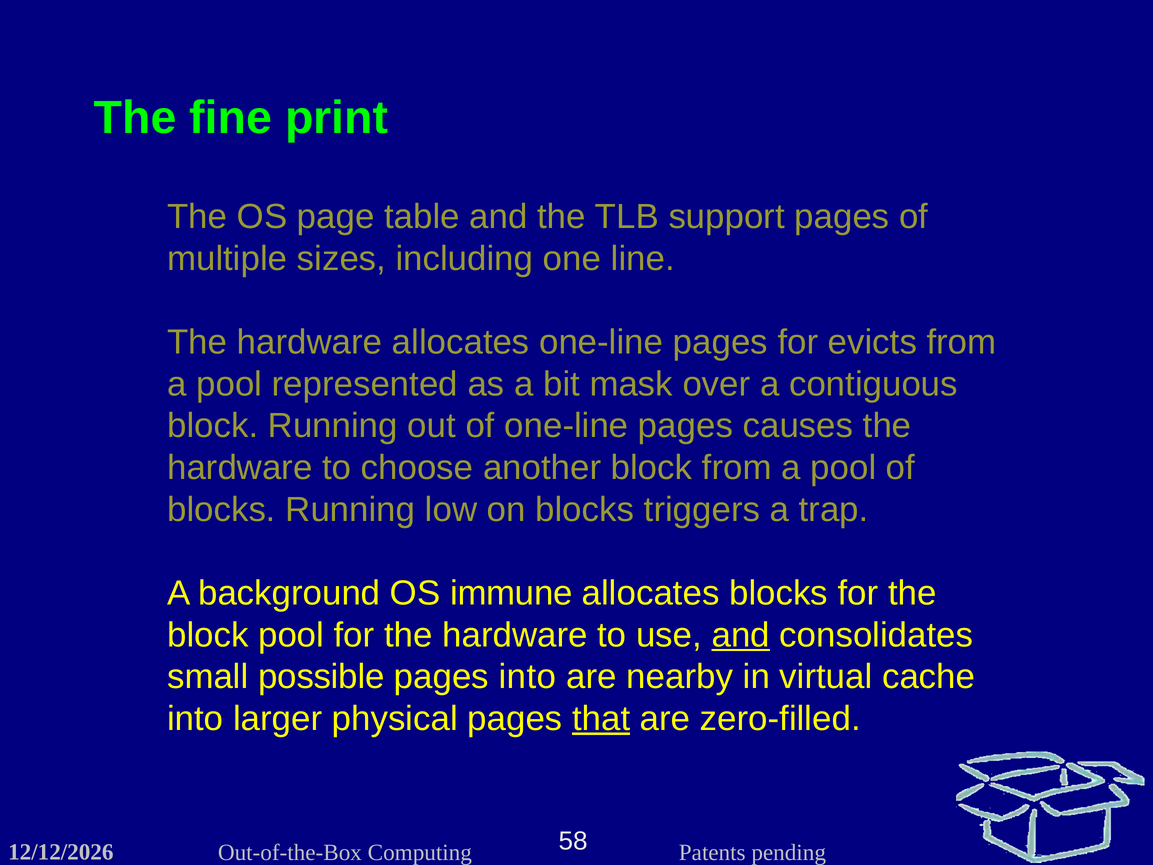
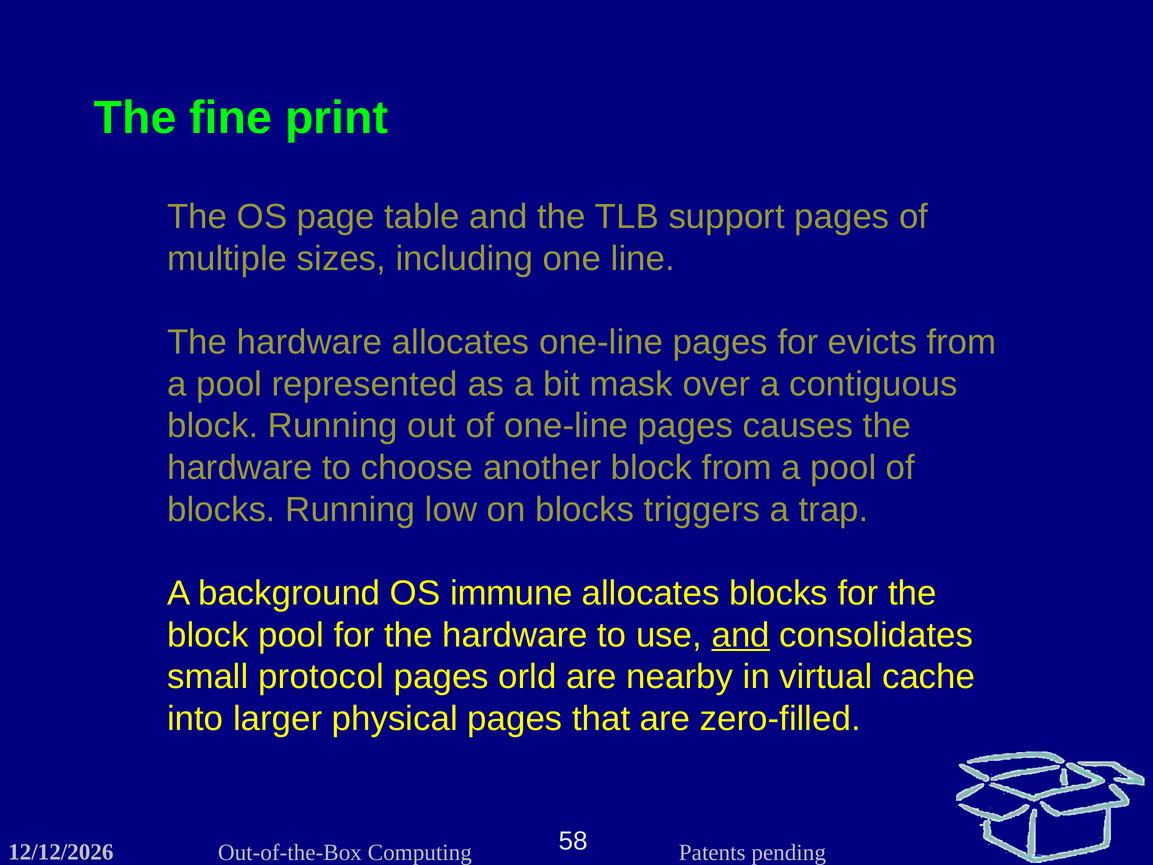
possible: possible -> protocol (321, 677)
pages into: into -> orld (528, 677)
that underline: present -> none (601, 719)
